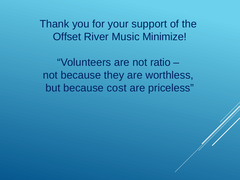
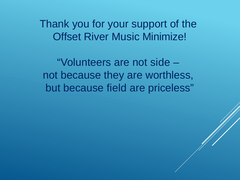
ratio: ratio -> side (160, 62)
cost: cost -> field (117, 88)
